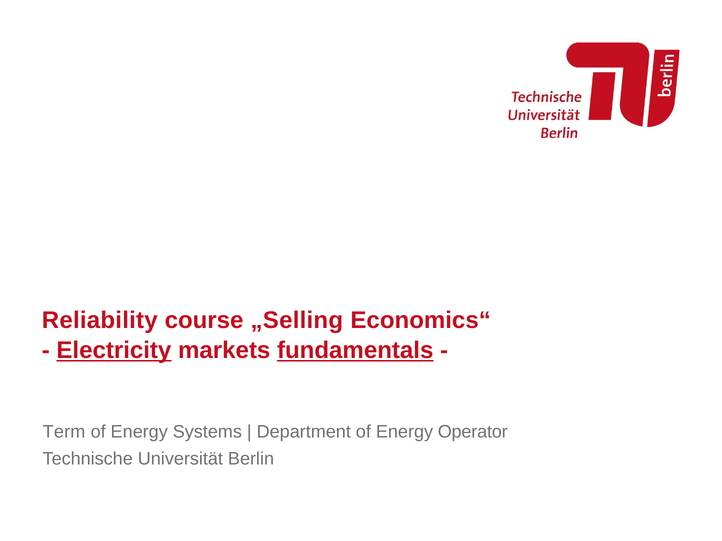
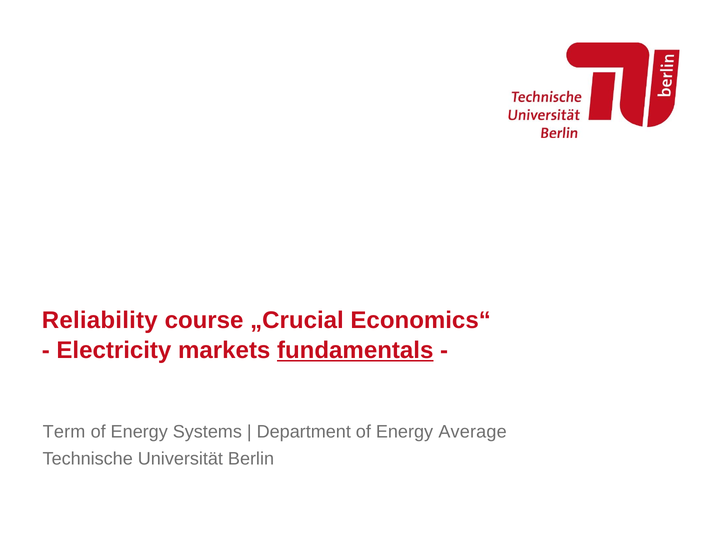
„Selling: „Selling -> „Crucial (297, 321)
Electricity underline: present -> none (114, 351)
Operator: Operator -> Average (473, 432)
